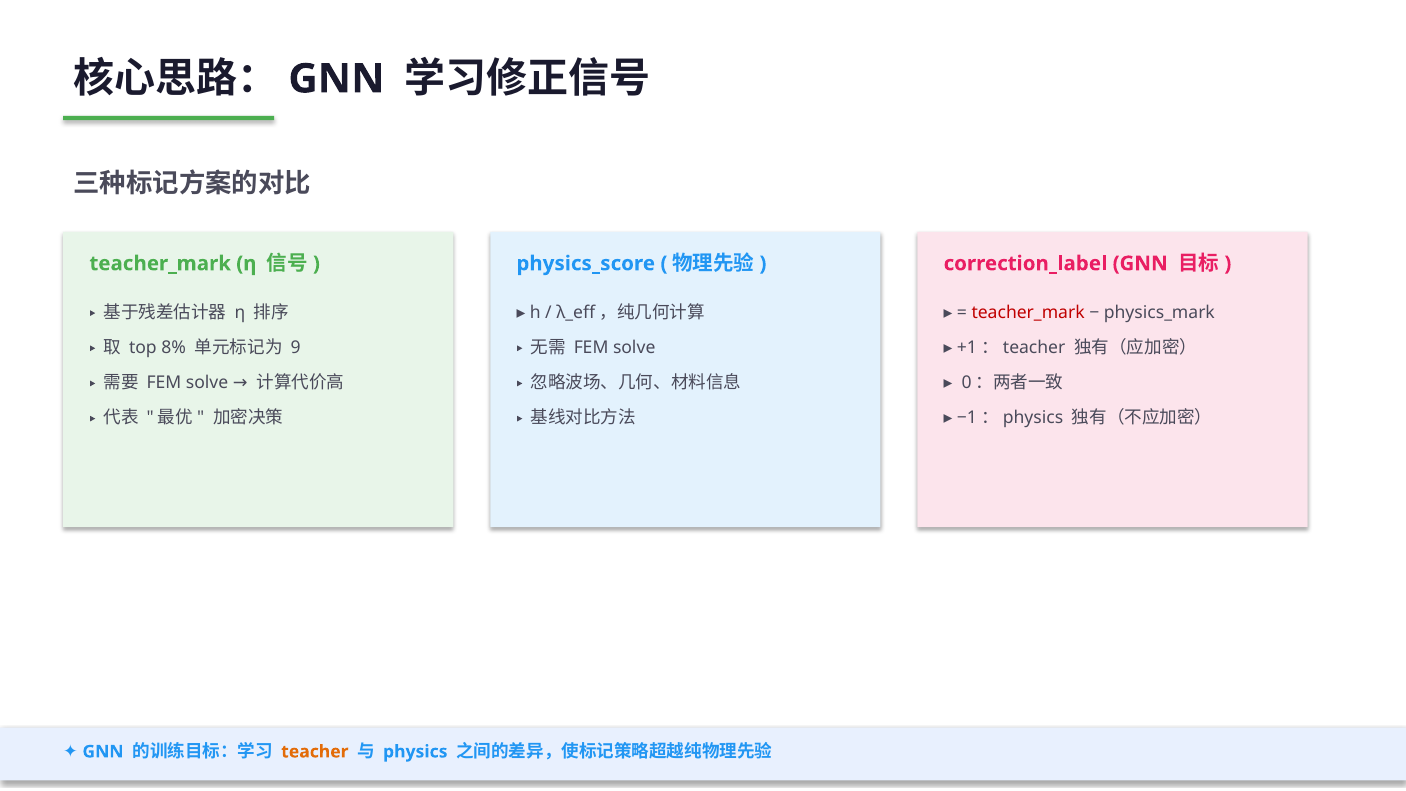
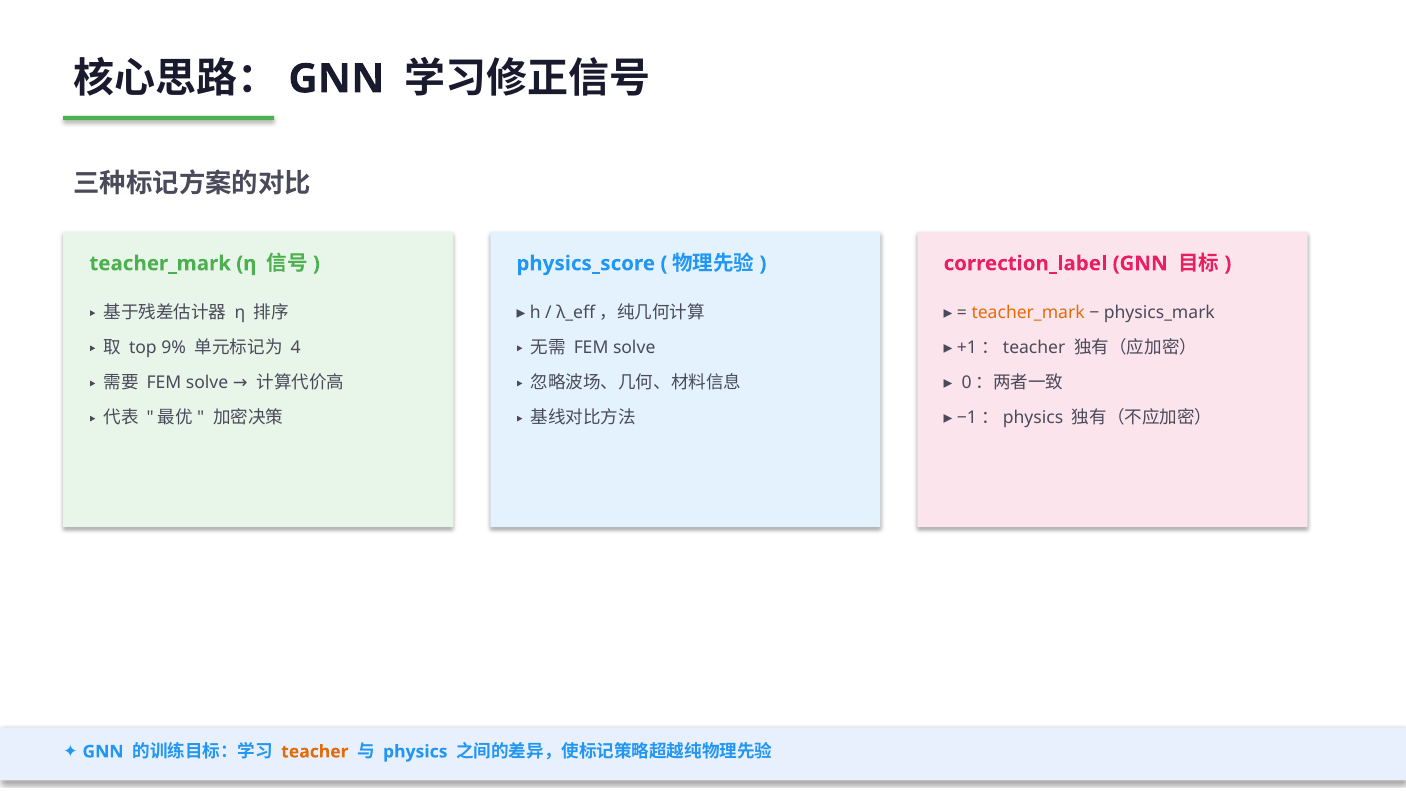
teacher_mark colour: red -> orange (1028, 312)
8%: 8% -> 9% (174, 347)
9: 9 -> 4 (296, 347)
